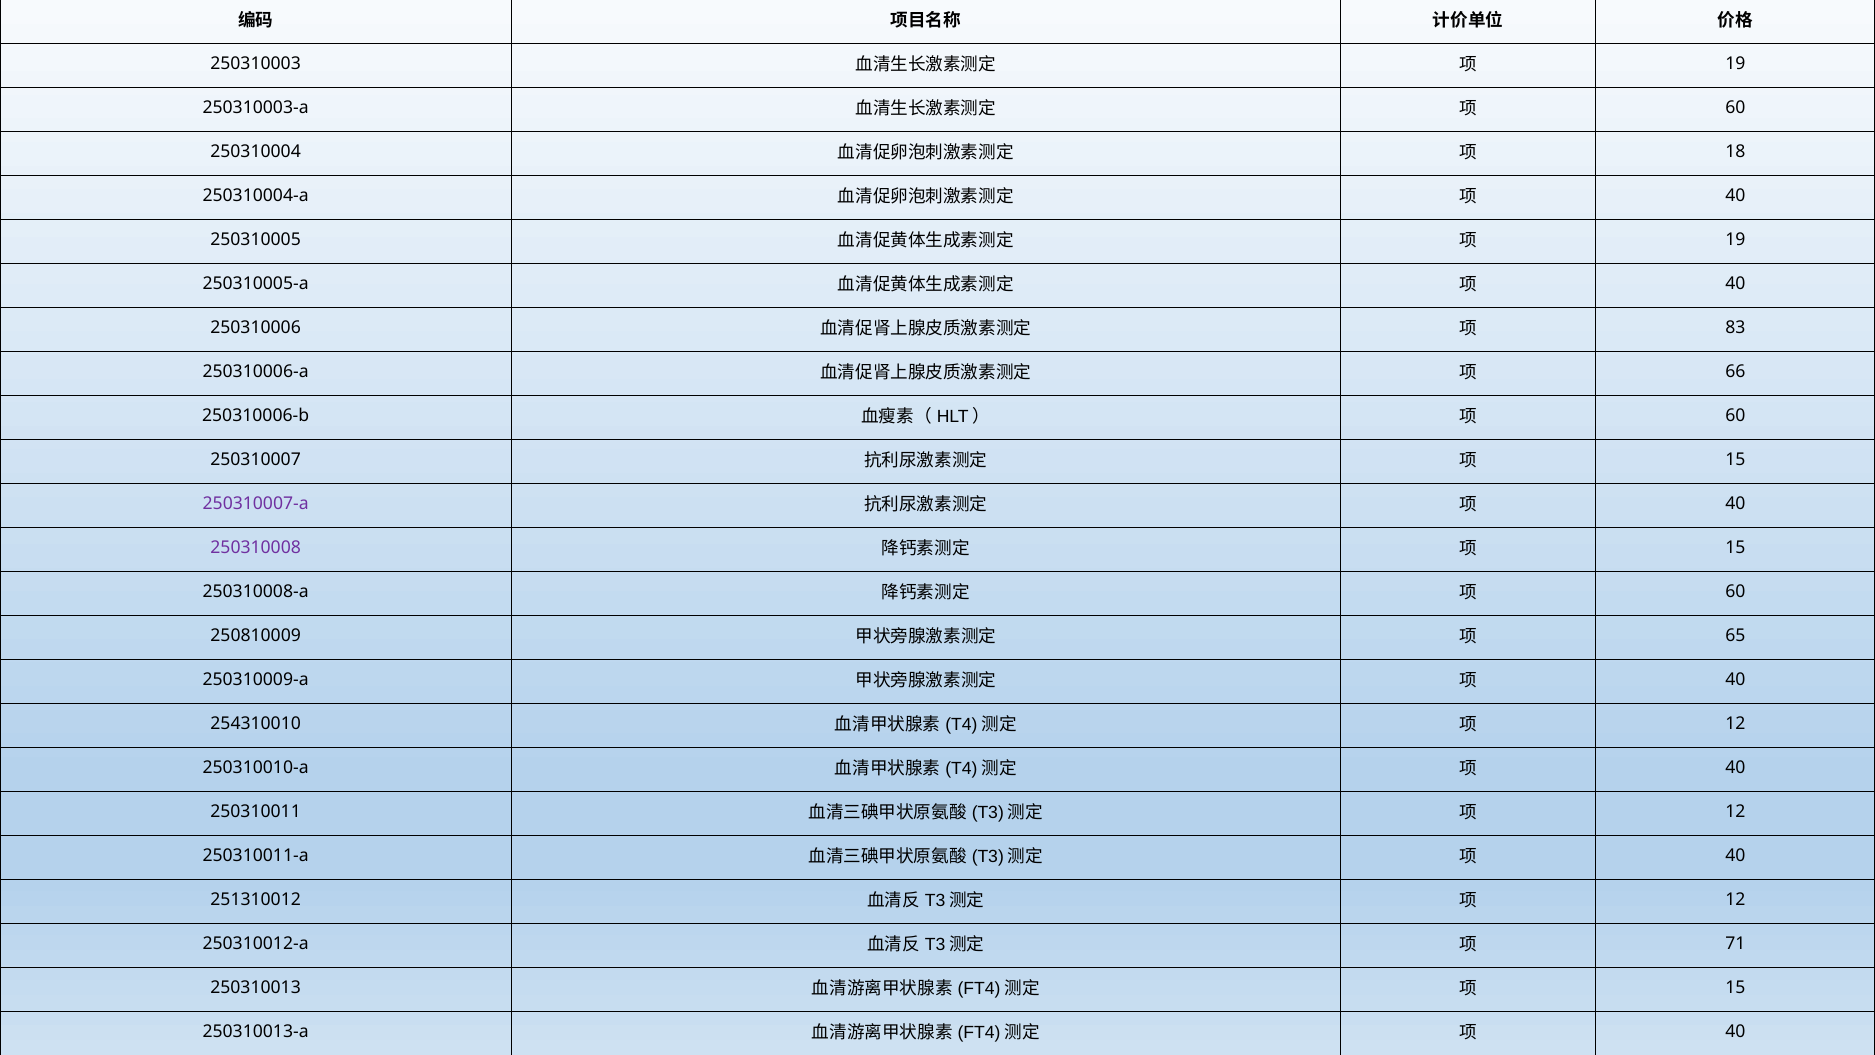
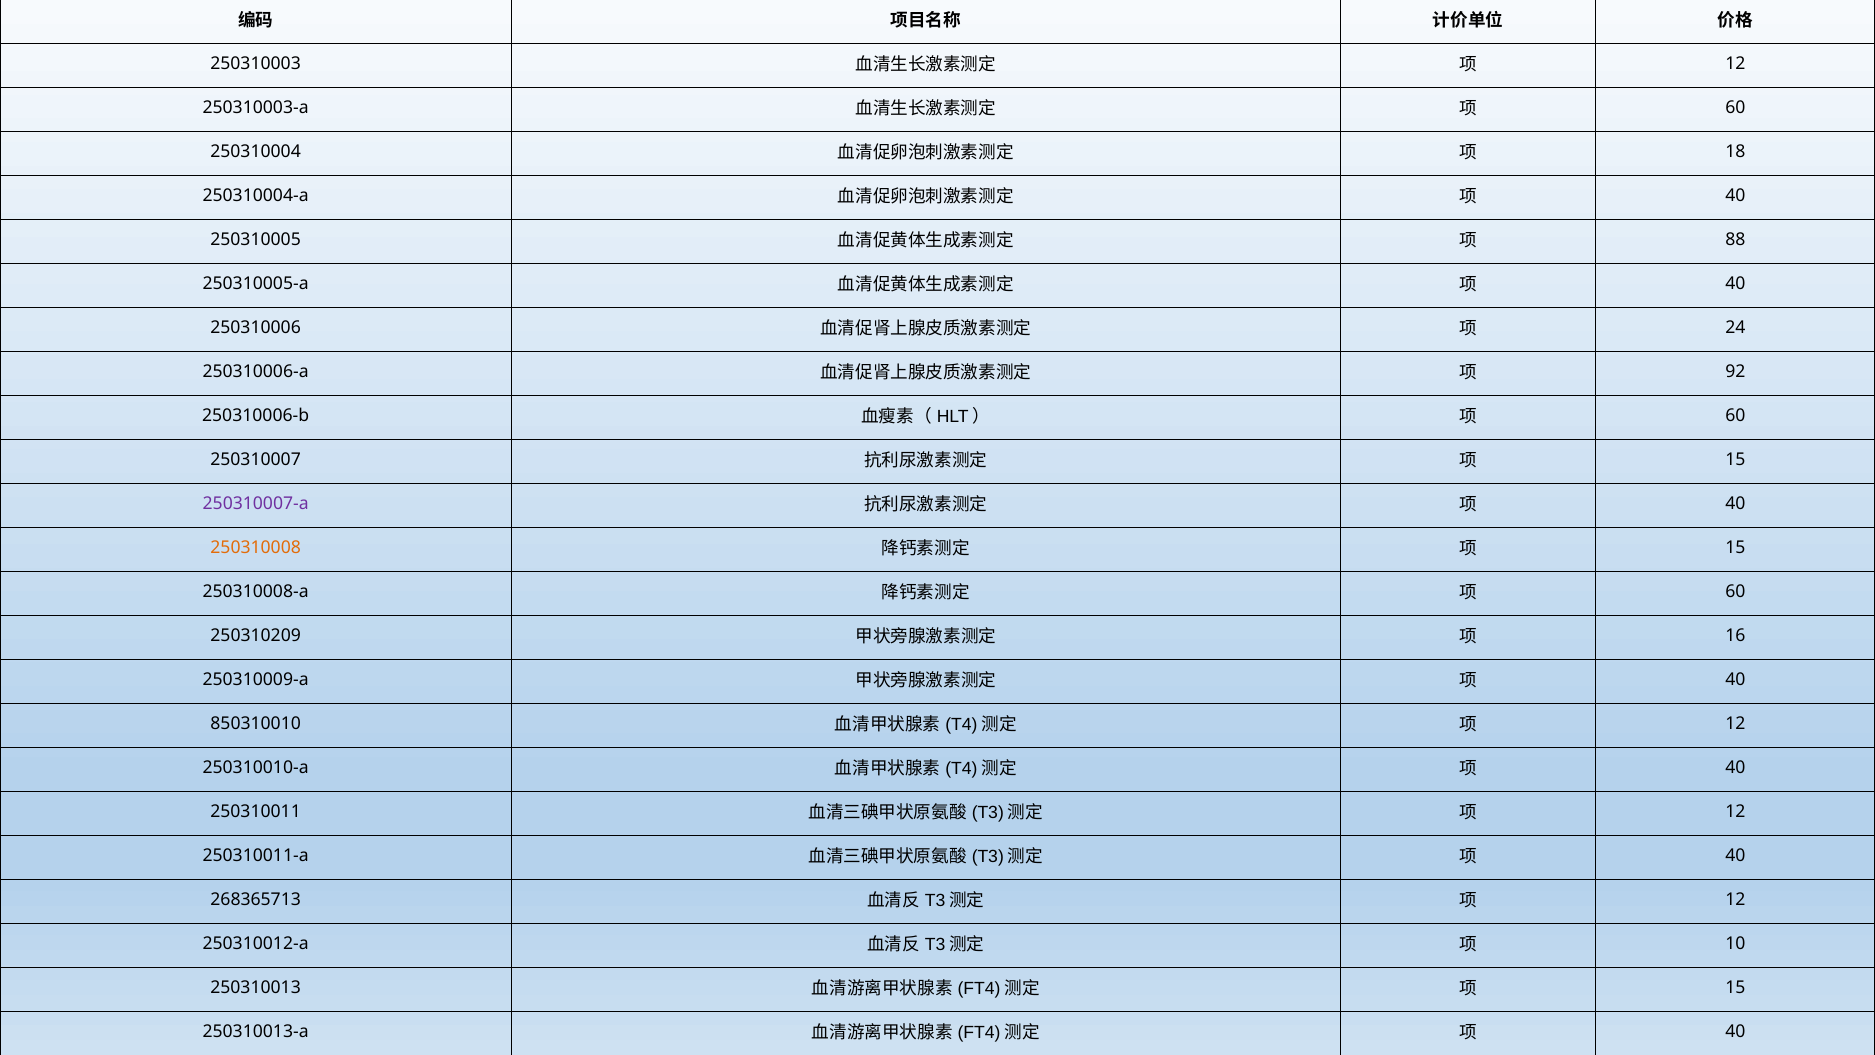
19: 19 -> 12 (1735, 63)
19: 19 -> 88 (1735, 240)
83: 83 -> 24 (1735, 328)
66: 66 -> 92 (1735, 372)
250310008 colour: purple -> orange (256, 548)
250810009: 250810009 -> 250310209 (256, 636)
65: 65 -> 16 (1735, 636)
254310010: 254310010 -> 850310010 (256, 724)
251310012: 251310012 -> 268365713 (256, 900)
71: 71 -> 10 (1735, 944)
